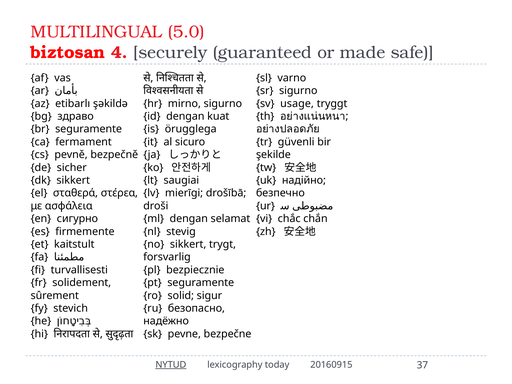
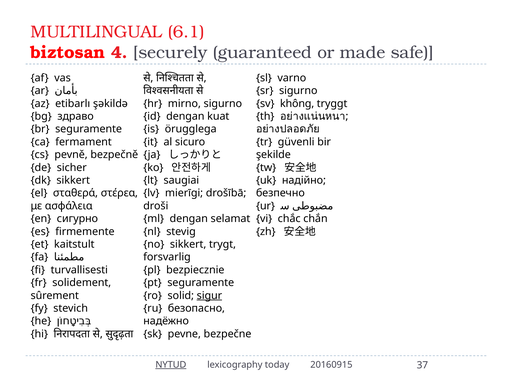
5.0: 5.0 -> 6.1 (186, 32)
usage: usage -> không (297, 104)
sigur underline: none -> present (209, 296)
